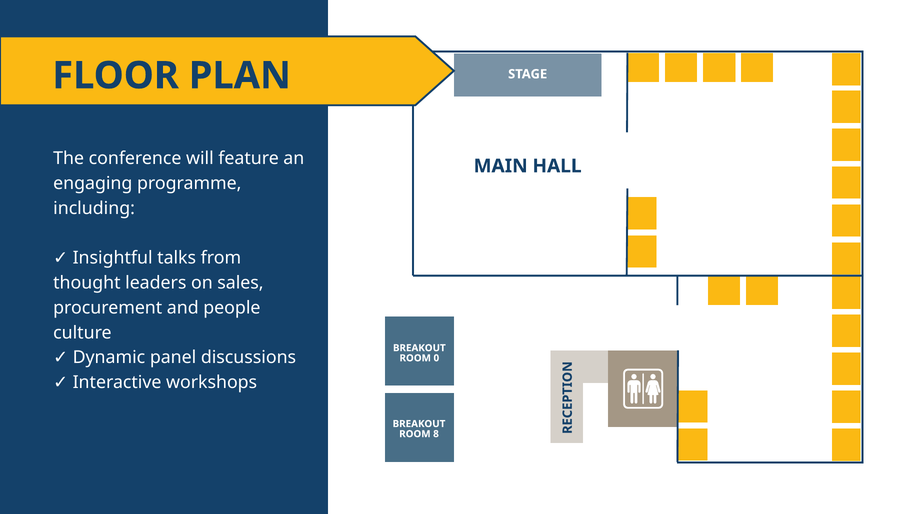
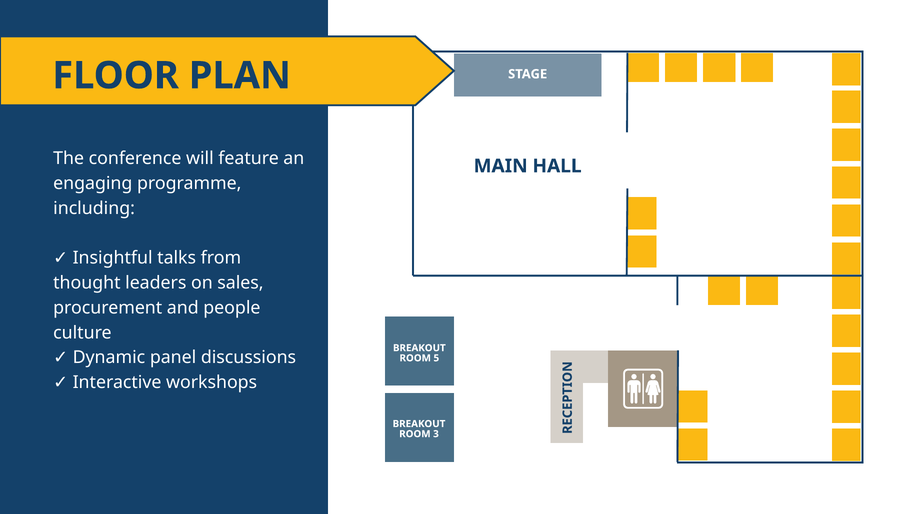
0: 0 -> 5 (436, 358)
8: 8 -> 3 (436, 434)
